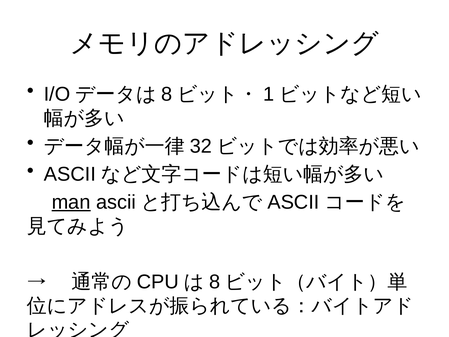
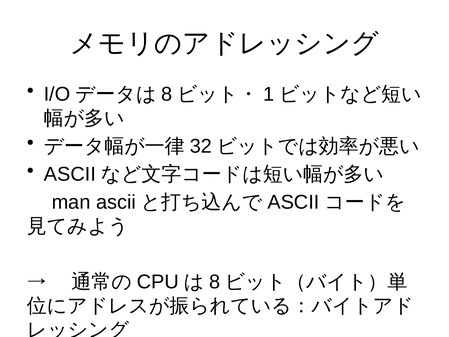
man underline: present -> none (71, 202)
